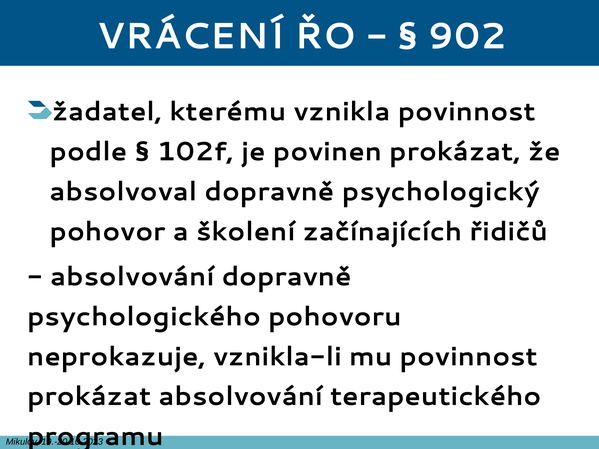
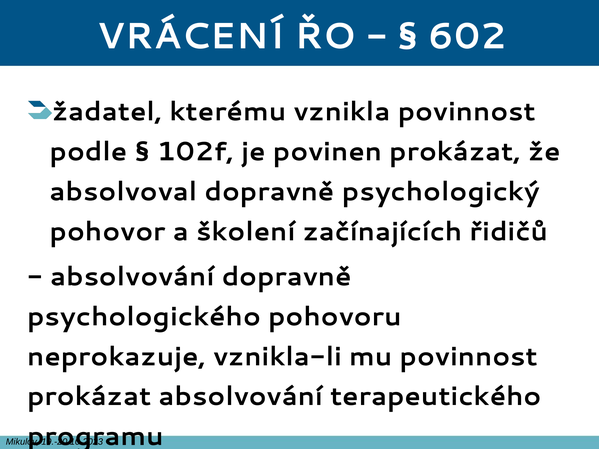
902: 902 -> 602 (467, 36)
